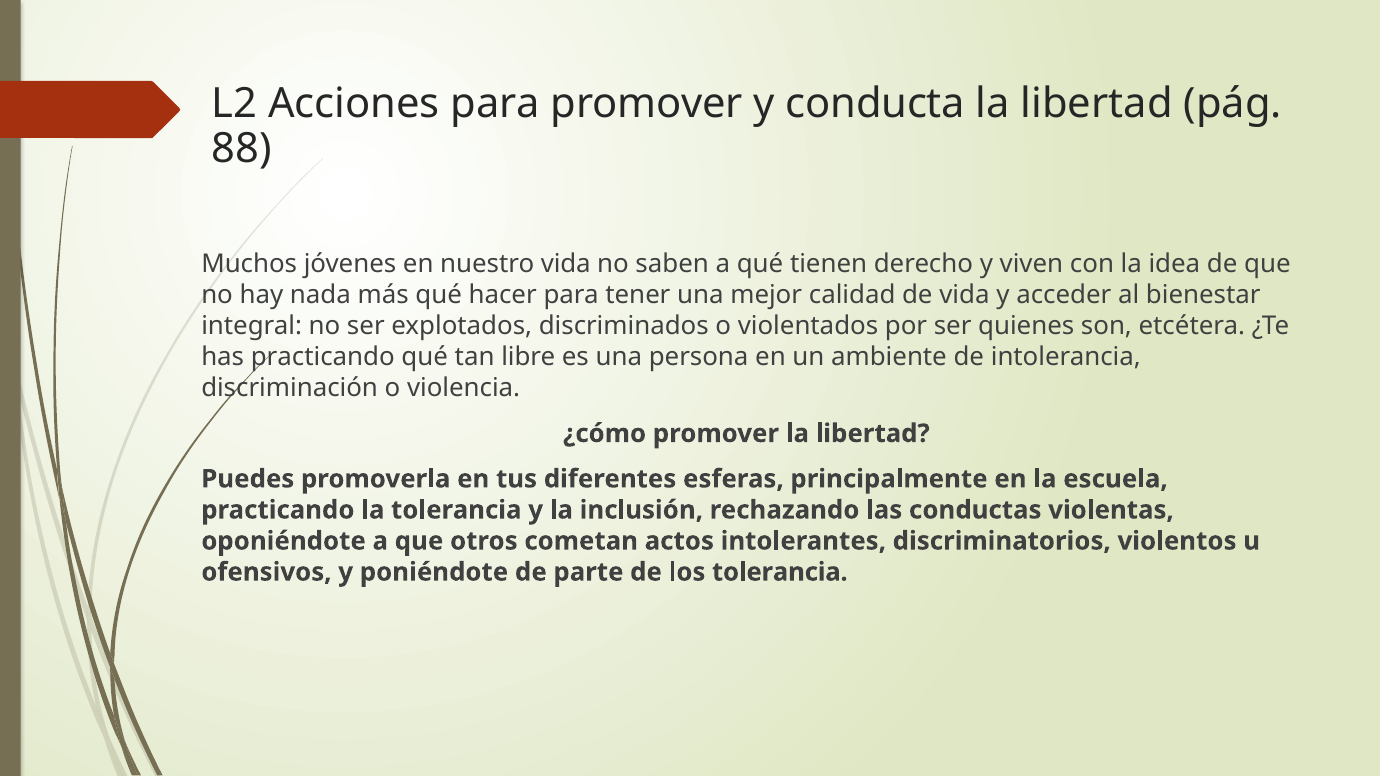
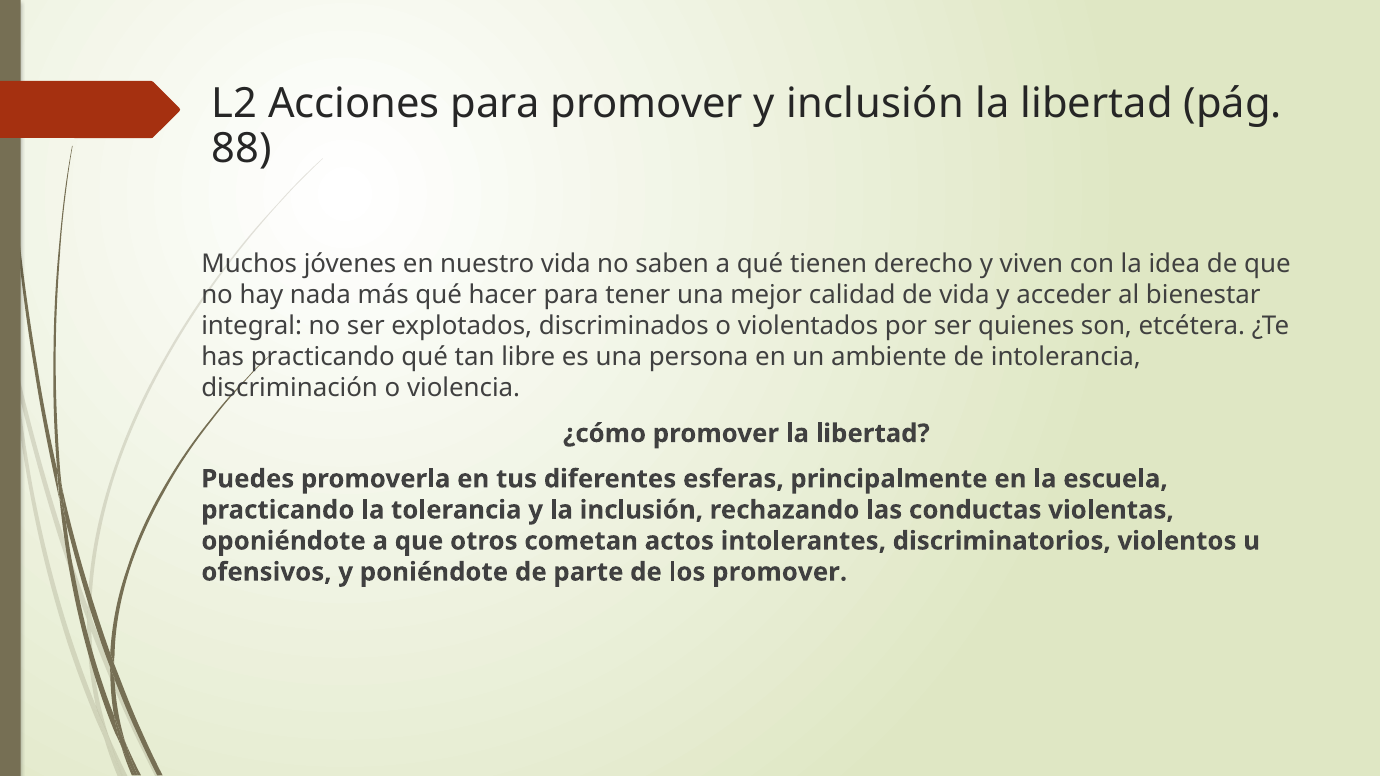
y conducta: conducta -> inclusión (875, 104)
los tolerancia: tolerancia -> promover (780, 572)
